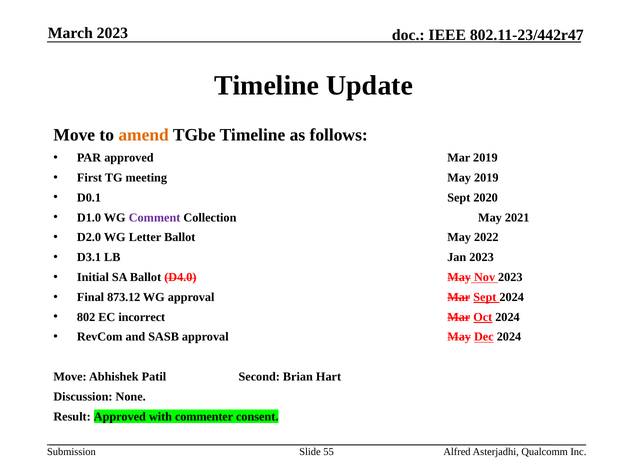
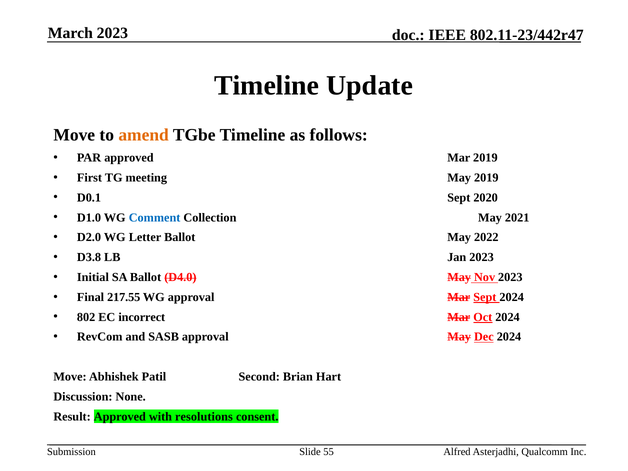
Comment colour: purple -> blue (155, 217)
D3.1: D3.1 -> D3.8 (89, 257)
873.12: 873.12 -> 217.55 (124, 297)
commenter: commenter -> resolutions (204, 417)
